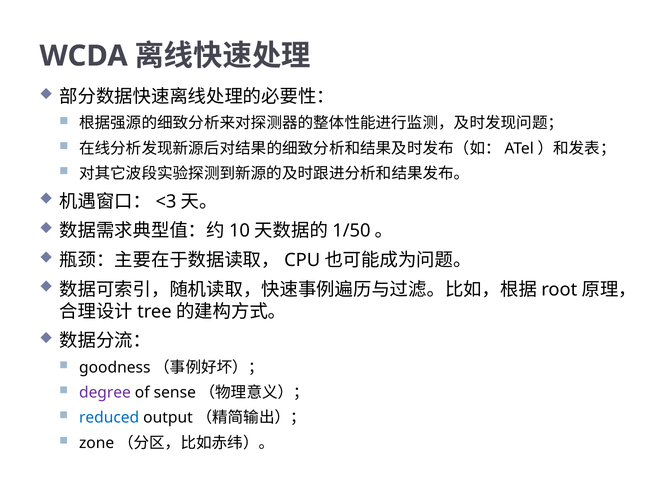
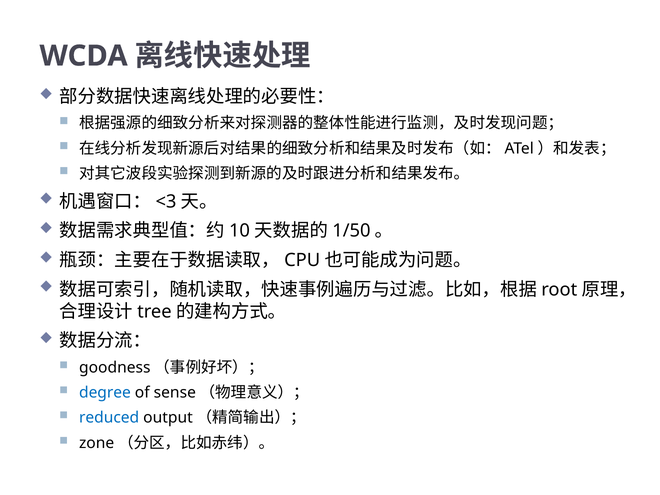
degree colour: purple -> blue (105, 393)
